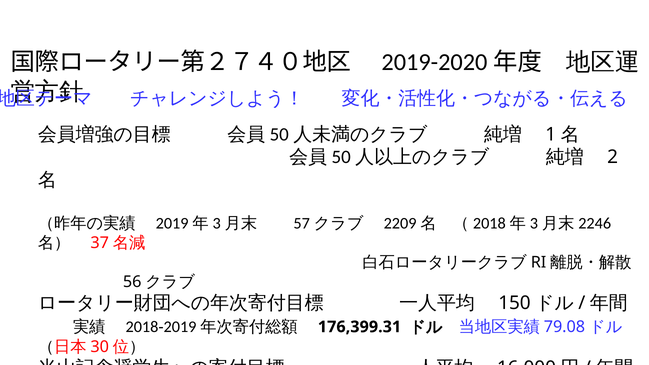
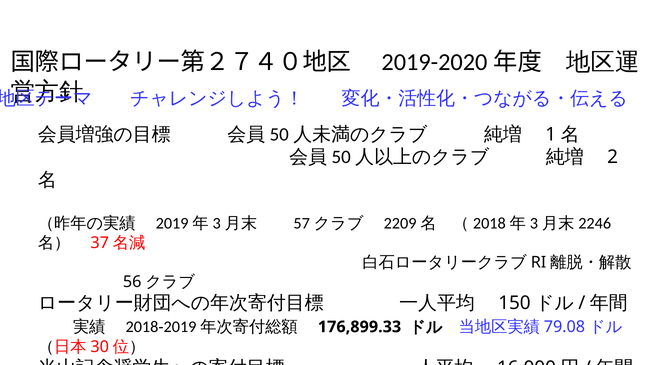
176,399.31: 176,399.31 -> 176,899.33 (360, 327)
